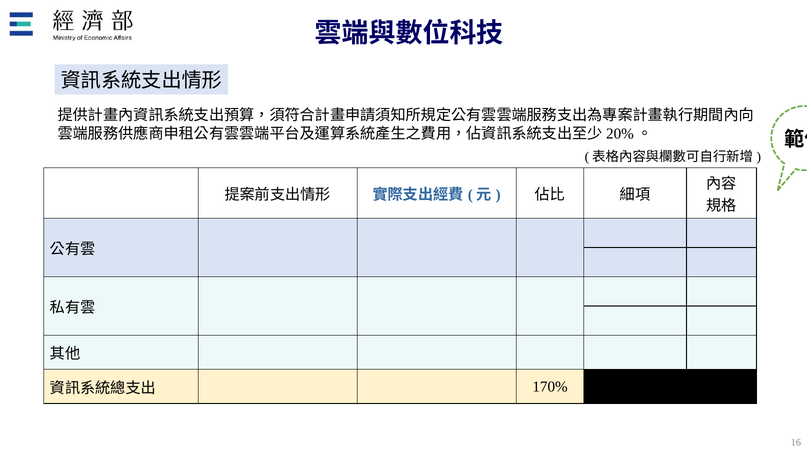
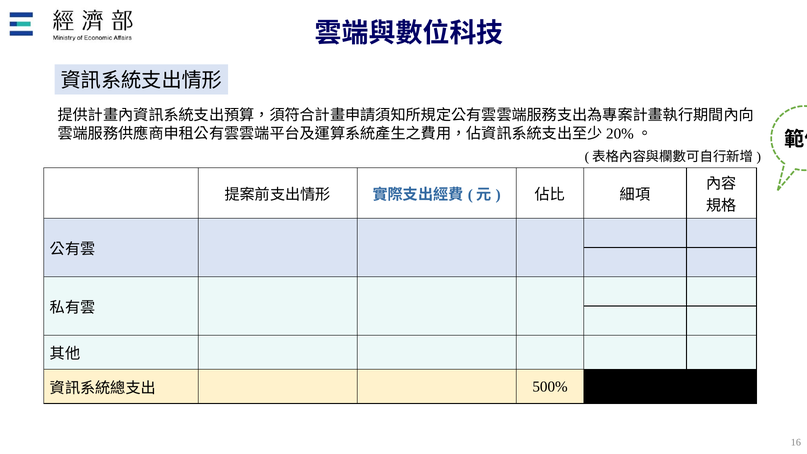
170%: 170% -> 500% (550, 386)
